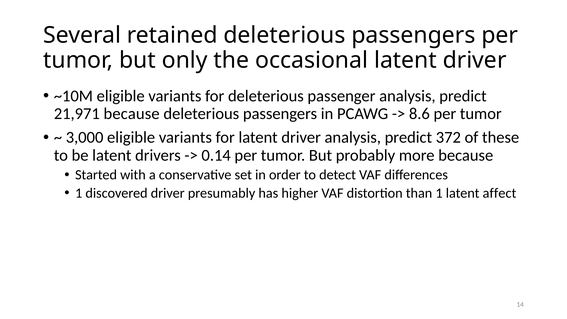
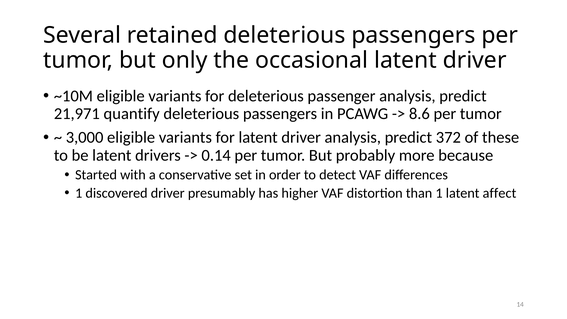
21,971 because: because -> quantify (132, 114)
